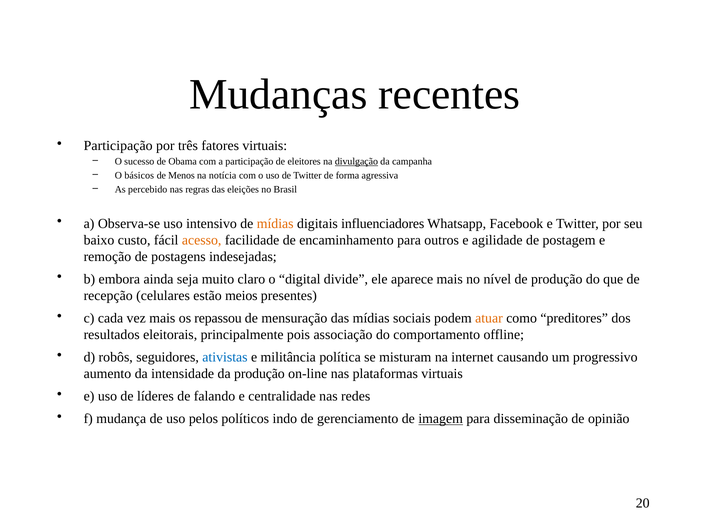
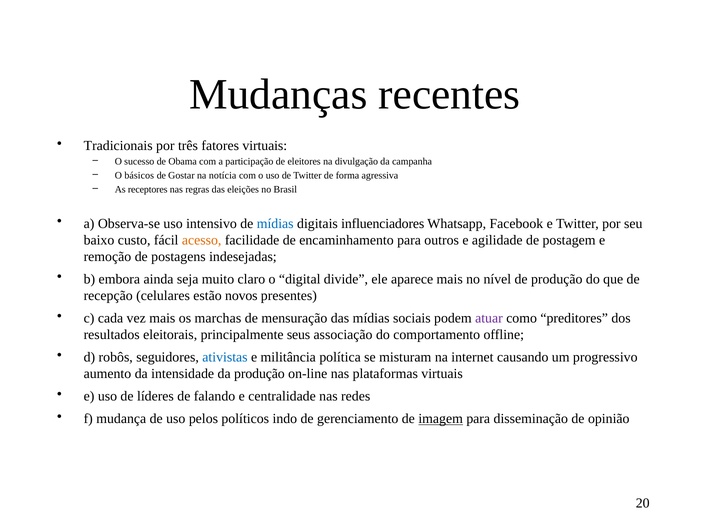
Participação: Participação -> Tradicionais (118, 146)
divulgação underline: present -> none (356, 162)
Menos: Menos -> Gostar (181, 176)
percebido: percebido -> receptores (148, 190)
mídias colour: orange -> blue (275, 224)
meios: meios -> novos (241, 296)
repassou: repassou -> marchas (218, 319)
atuar colour: orange -> purple (489, 319)
pois: pois -> seus (299, 335)
